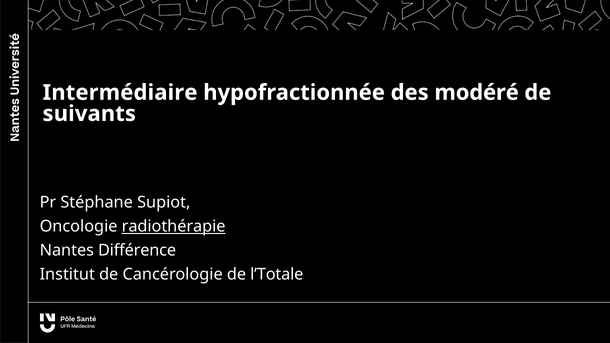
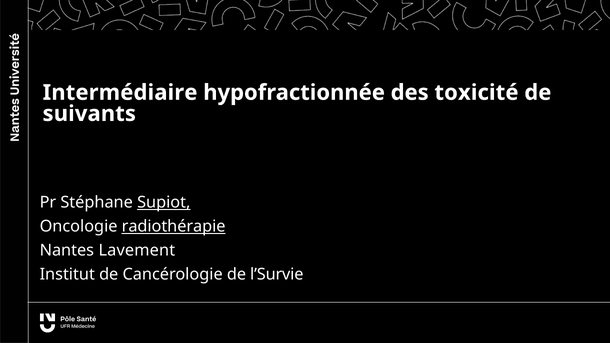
modéré: modéré -> toxicité (476, 93)
Supiot underline: none -> present (164, 203)
Différence: Différence -> Lavement (137, 250)
l’Totale: l’Totale -> l’Survie (277, 274)
